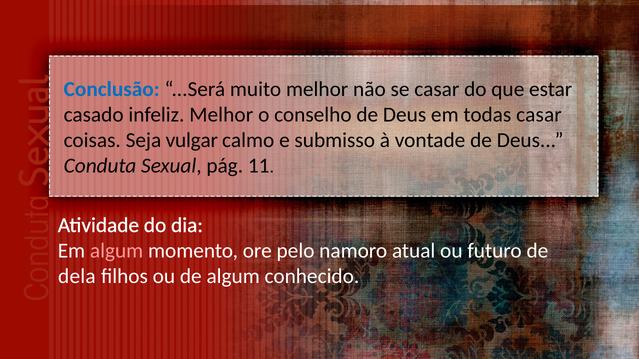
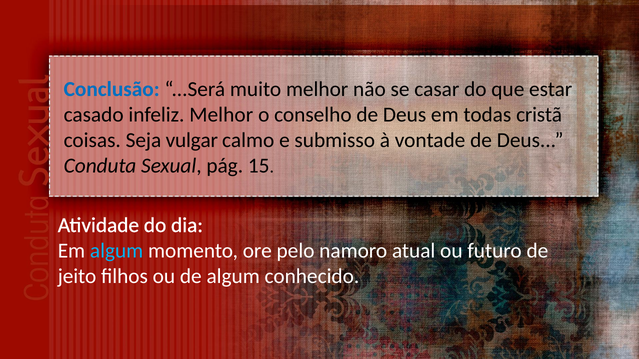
todas casar: casar -> cristã (539, 115)
11: 11 -> 15 (259, 166)
algum colour: pink -> light blue (117, 251)
dela: dela -> jeito (77, 276)
